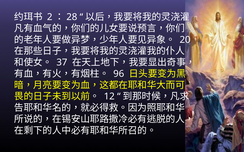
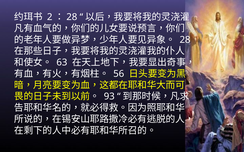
20: 20 -> 28 (185, 40)
37: 37 -> 63 (62, 63)
96: 96 -> 56 (119, 74)
12: 12 -> 93 (109, 97)
